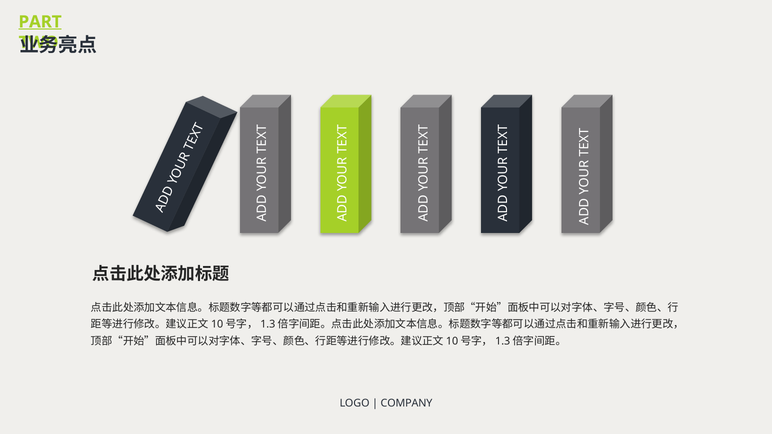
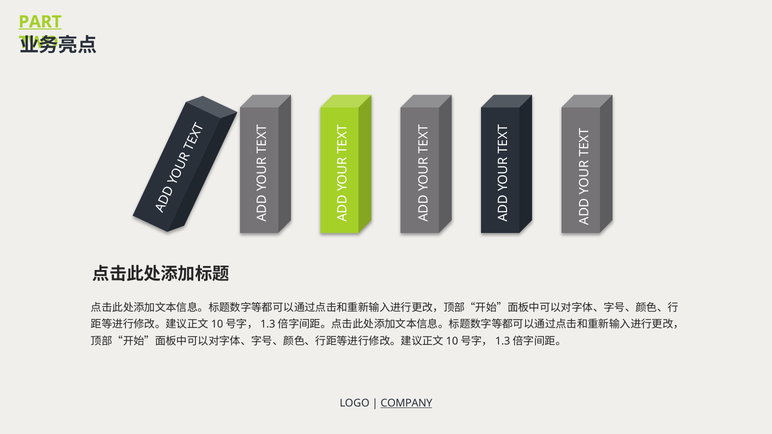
COMPANY underline: none -> present (407, 403)
